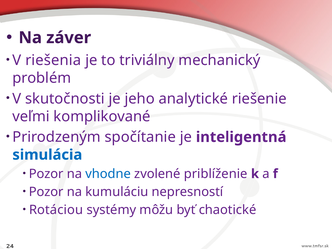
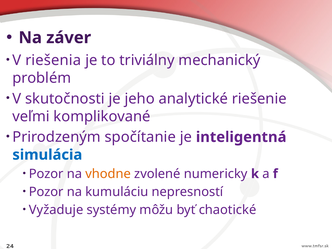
vhodne colour: blue -> orange (108, 174)
priblíženie: priblíženie -> numericky (216, 174)
Rotáciou: Rotáciou -> Vyžaduje (56, 210)
